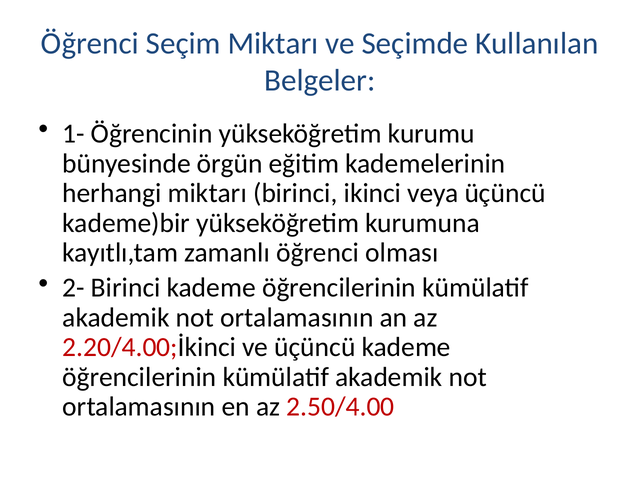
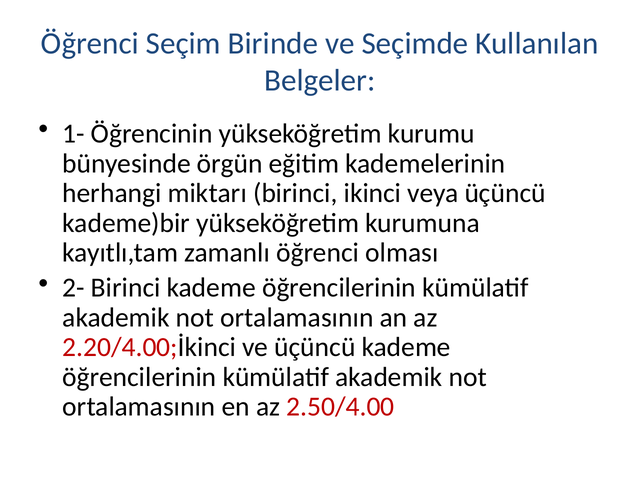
Seçim Miktarı: Miktarı -> Birinde (273, 43)
